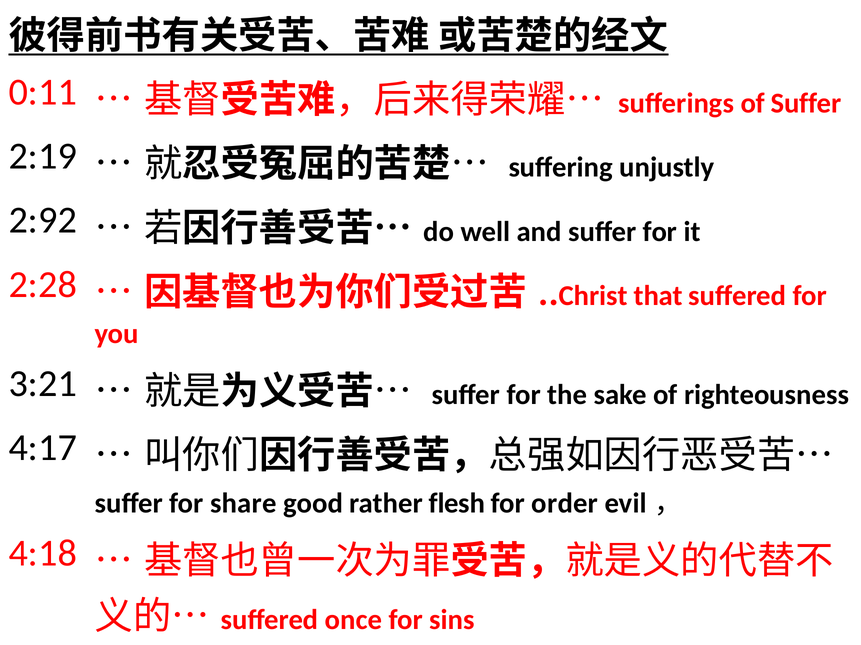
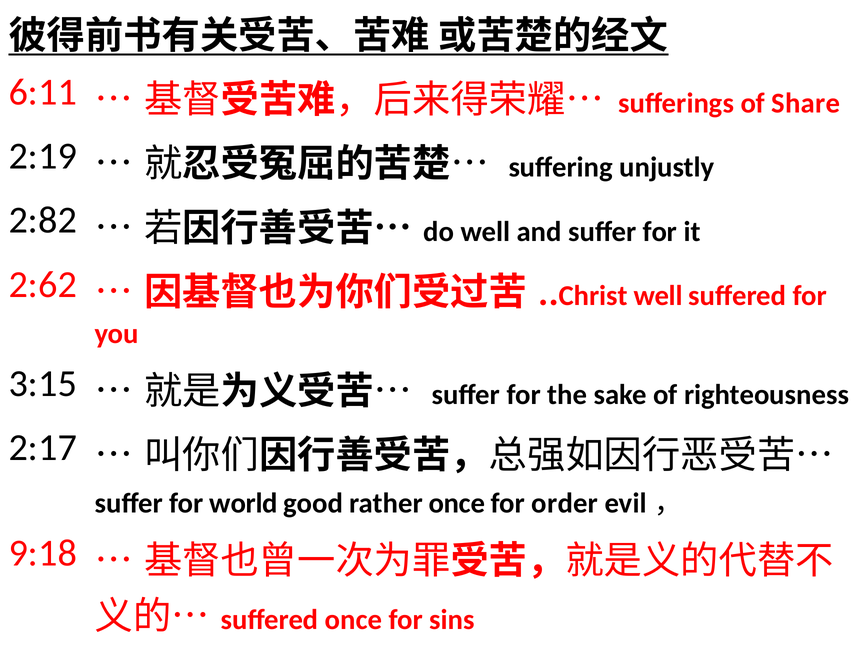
0:11: 0:11 -> 6:11 (43, 92)
of Suffer: Suffer -> Share (806, 103)
2:92: 2:92 -> 2:82 (43, 221)
2:28: 2:28 -> 2:62 (43, 285)
Christ that: that -> well (658, 296)
3:21: 3:21 -> 3:15 (43, 384)
4:17: 4:17 -> 2:17 (43, 448)
share: share -> world (244, 504)
rather flesh: flesh -> once (457, 504)
4:18: 4:18 -> 9:18 (43, 554)
